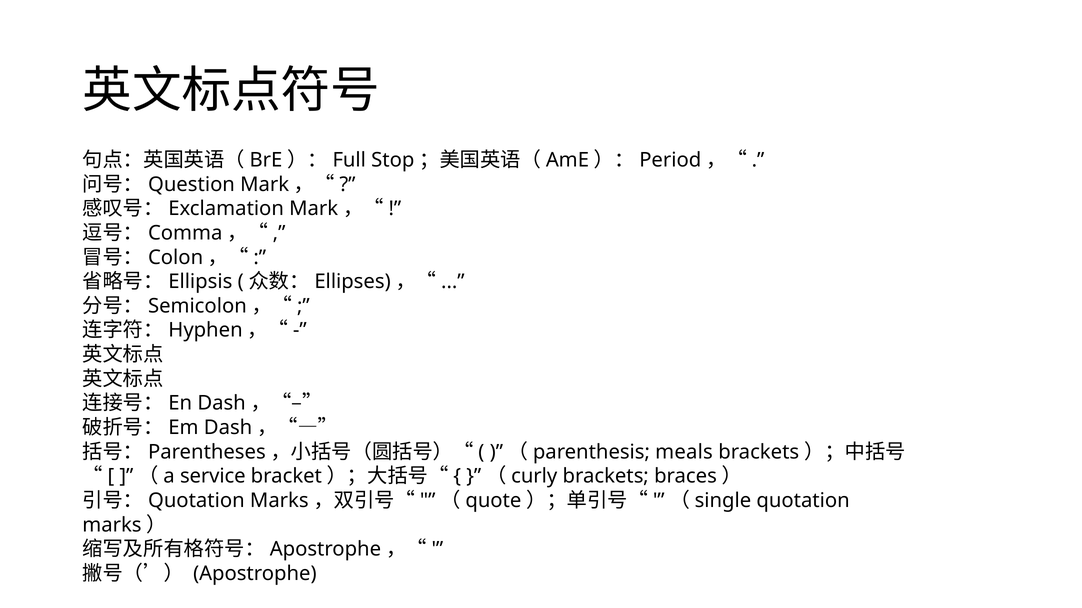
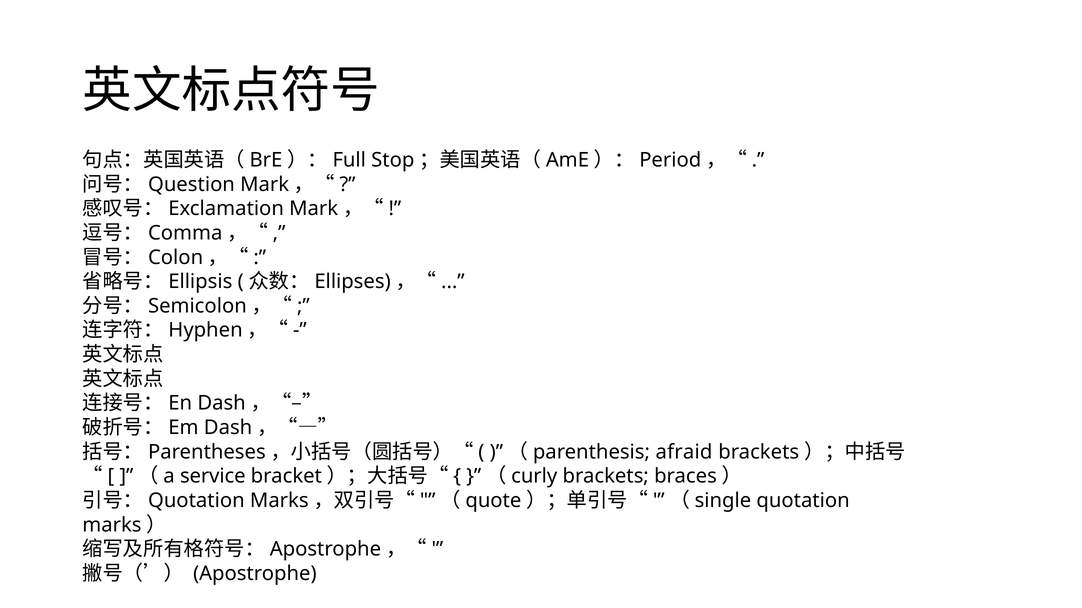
meals: meals -> afraid (684, 452)
